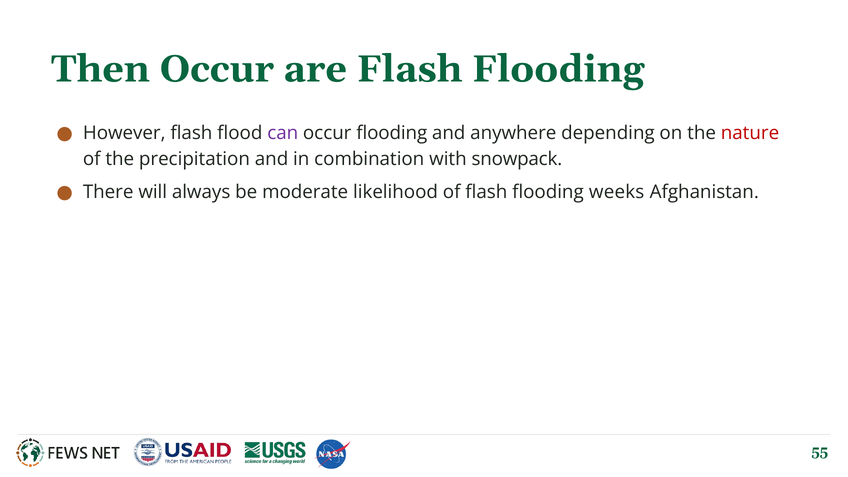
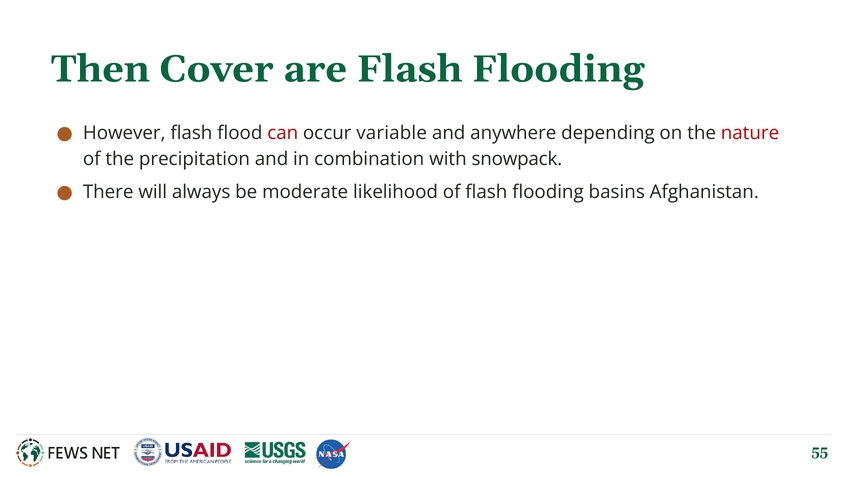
Then Occur: Occur -> Cover (217, 69)
can colour: purple -> red (283, 133)
occur flooding: flooding -> variable (392, 133)
weeks: weeks -> basins (617, 192)
